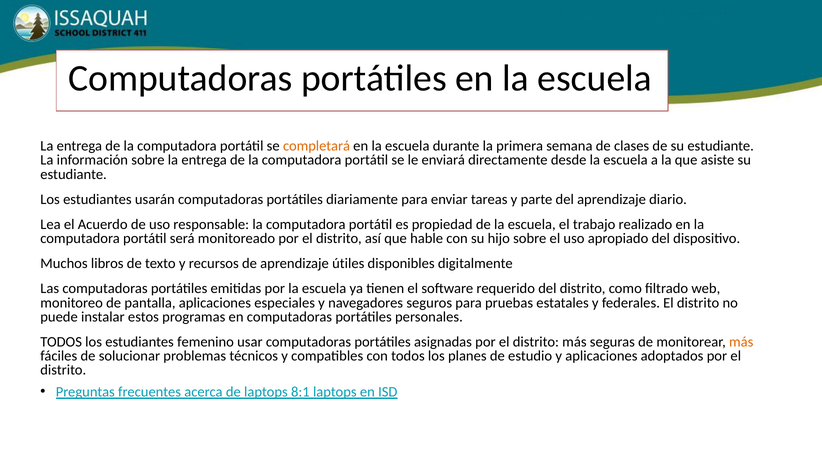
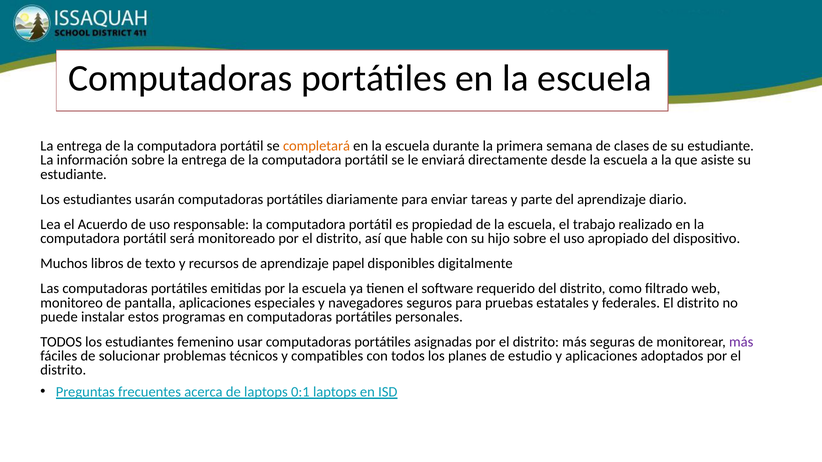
útiles: útiles -> papel (348, 264)
más colour: orange -> purple (741, 342)
8:1: 8:1 -> 0:1 (300, 392)
